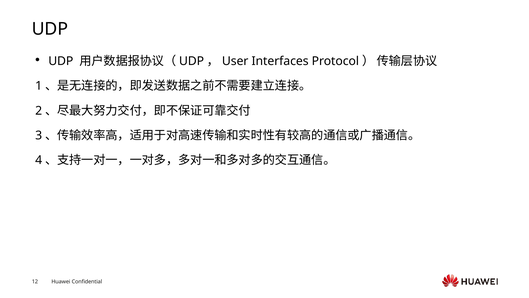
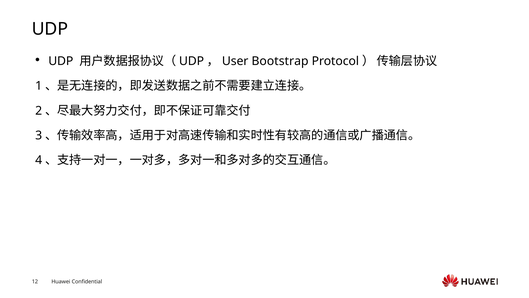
Interfaces: Interfaces -> Bootstrap (280, 61)
